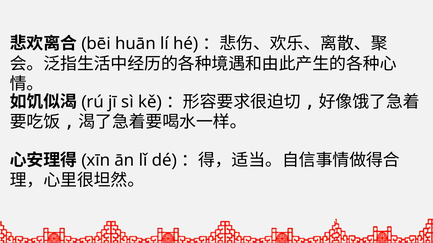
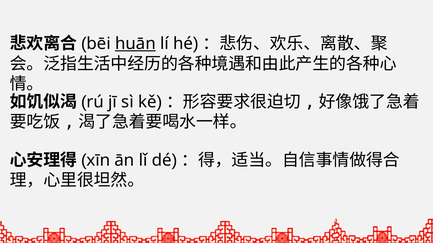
huān underline: none -> present (135, 44)
